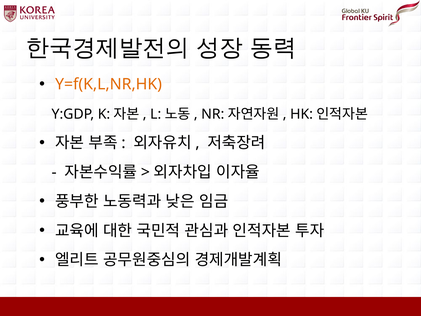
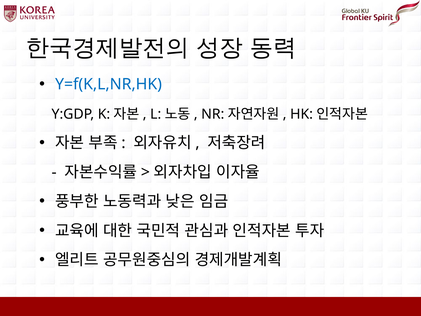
Y=f(K,L,NR,HK colour: orange -> blue (109, 84)
